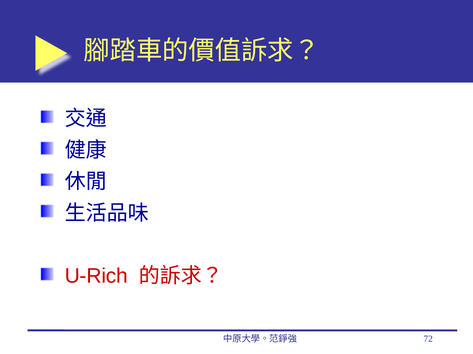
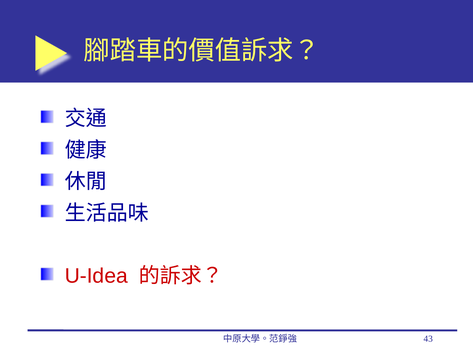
U-Rich: U-Rich -> U-Idea (96, 277)
72: 72 -> 43 (428, 340)
